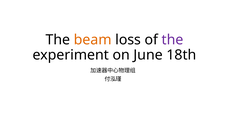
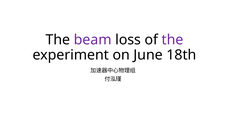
beam colour: orange -> purple (93, 40)
